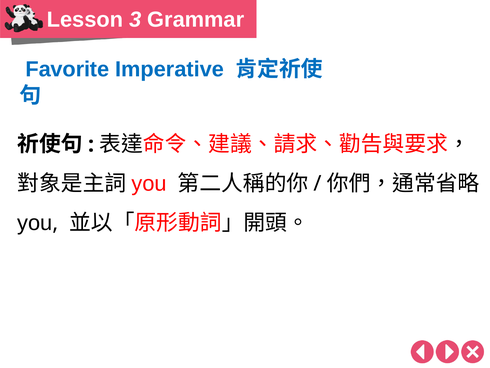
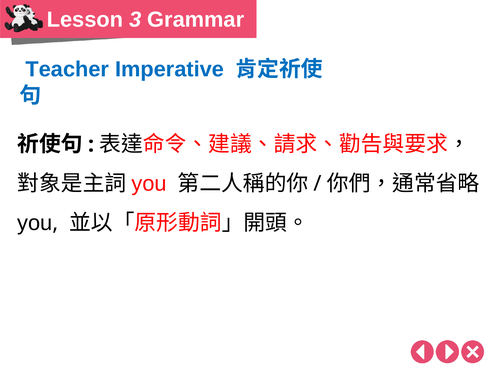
Favorite: Favorite -> Teacher (67, 69)
